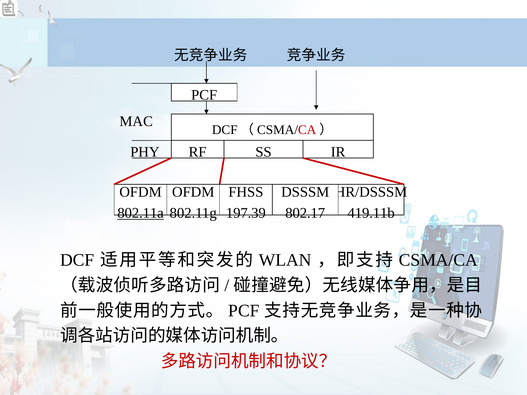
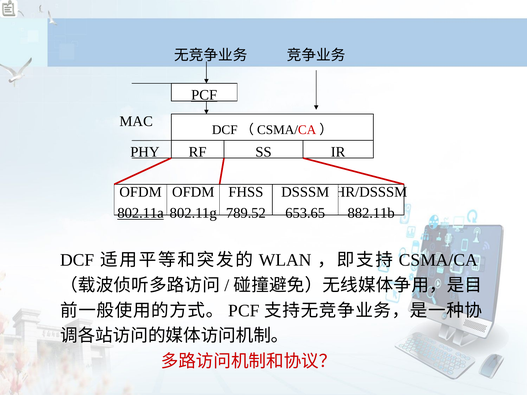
PCF underline: none -> present (204, 95)
197.39: 197.39 -> 789.52 (246, 213)
802.17: 802.17 -> 653.65 (305, 213)
419.11b: 419.11b -> 882.11b (371, 213)
